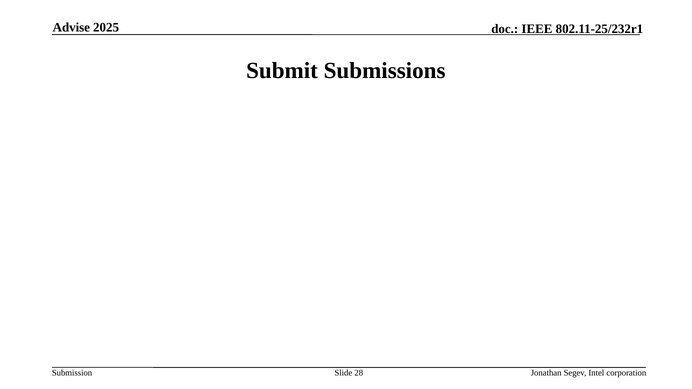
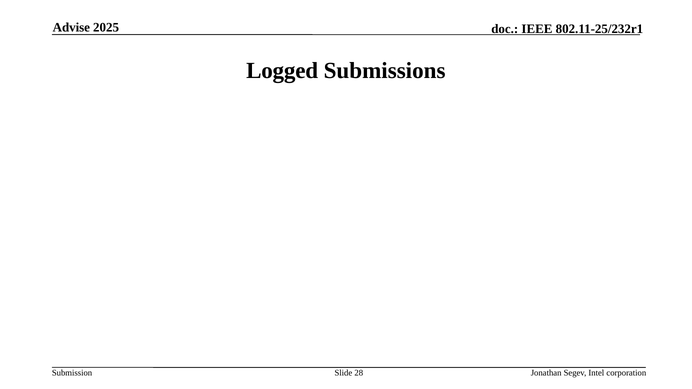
Submit: Submit -> Logged (282, 71)
